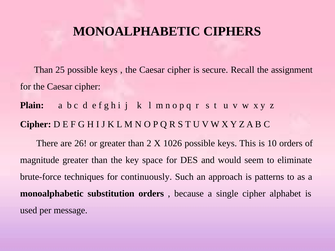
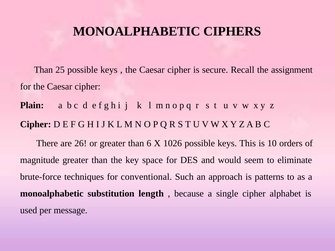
2: 2 -> 6 (149, 143)
continuously: continuously -> conventional (146, 177)
substitution orders: orders -> length (151, 194)
